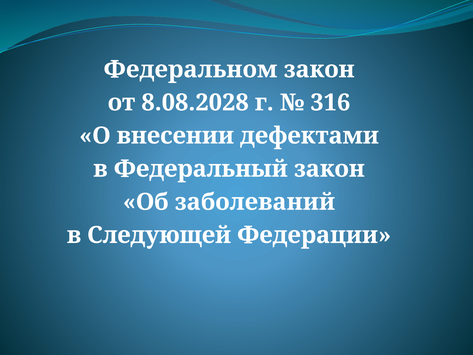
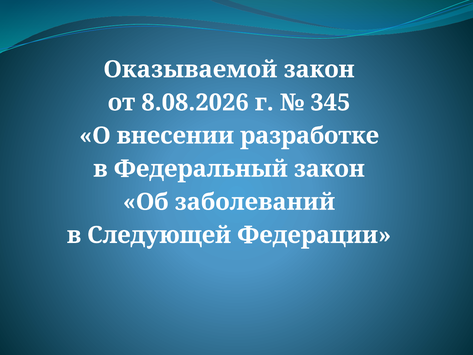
Федеральном: Федеральном -> Оказываемой (190, 69)
8.08.2028: 8.08.2028 -> 8.08.2026 (195, 103)
316: 316 -> 345 (330, 103)
дефектами: дефектами -> разработке (310, 136)
